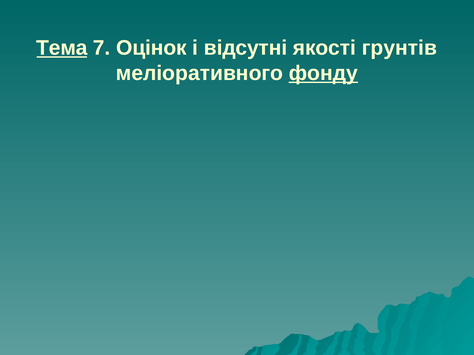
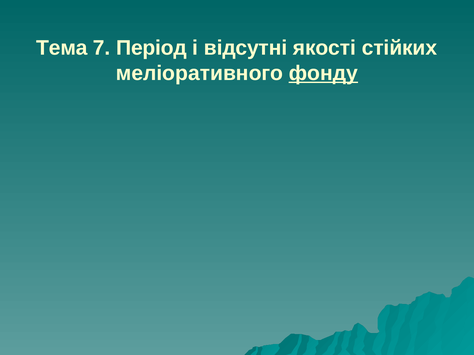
Тема underline: present -> none (62, 48)
Оцінок: Оцінок -> Період (151, 48)
грунтів: грунтів -> стійких (399, 48)
